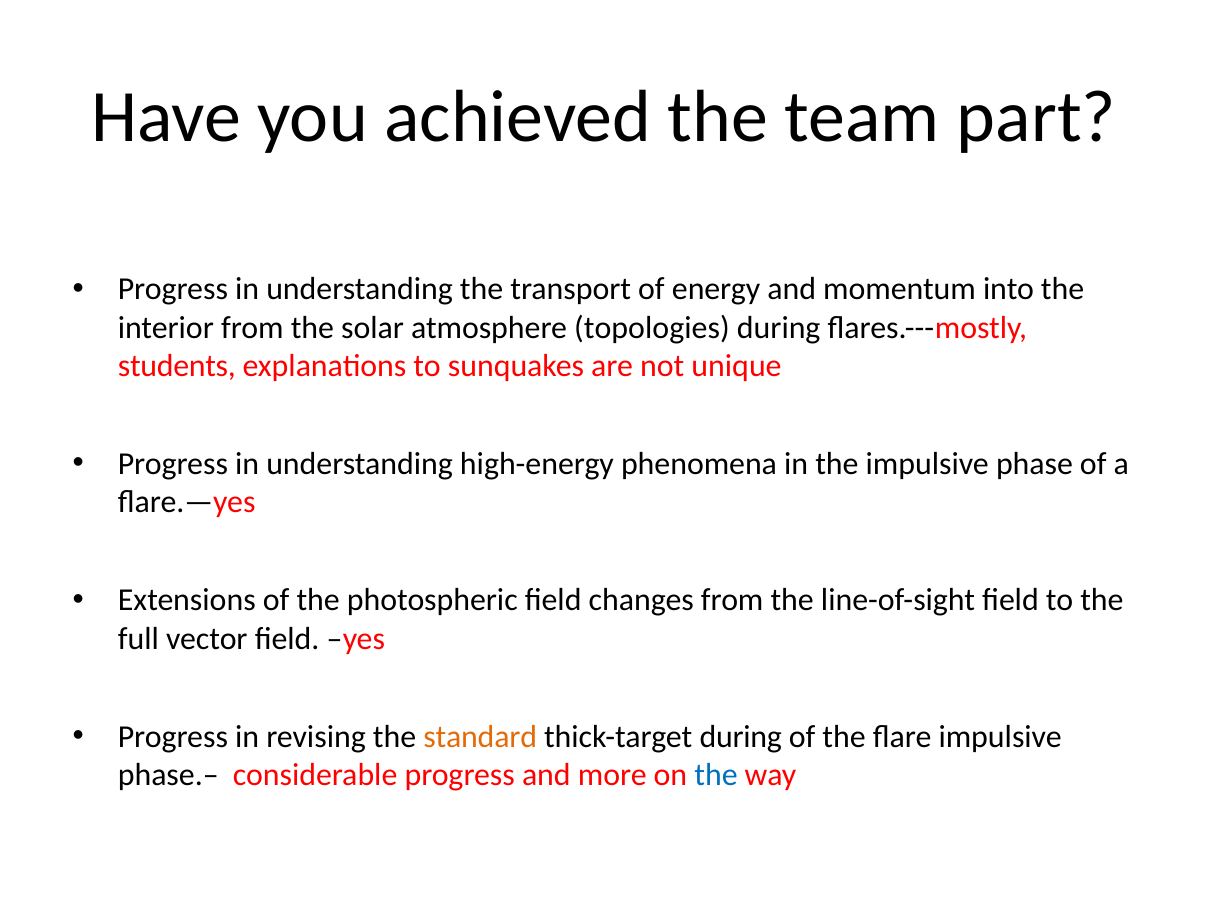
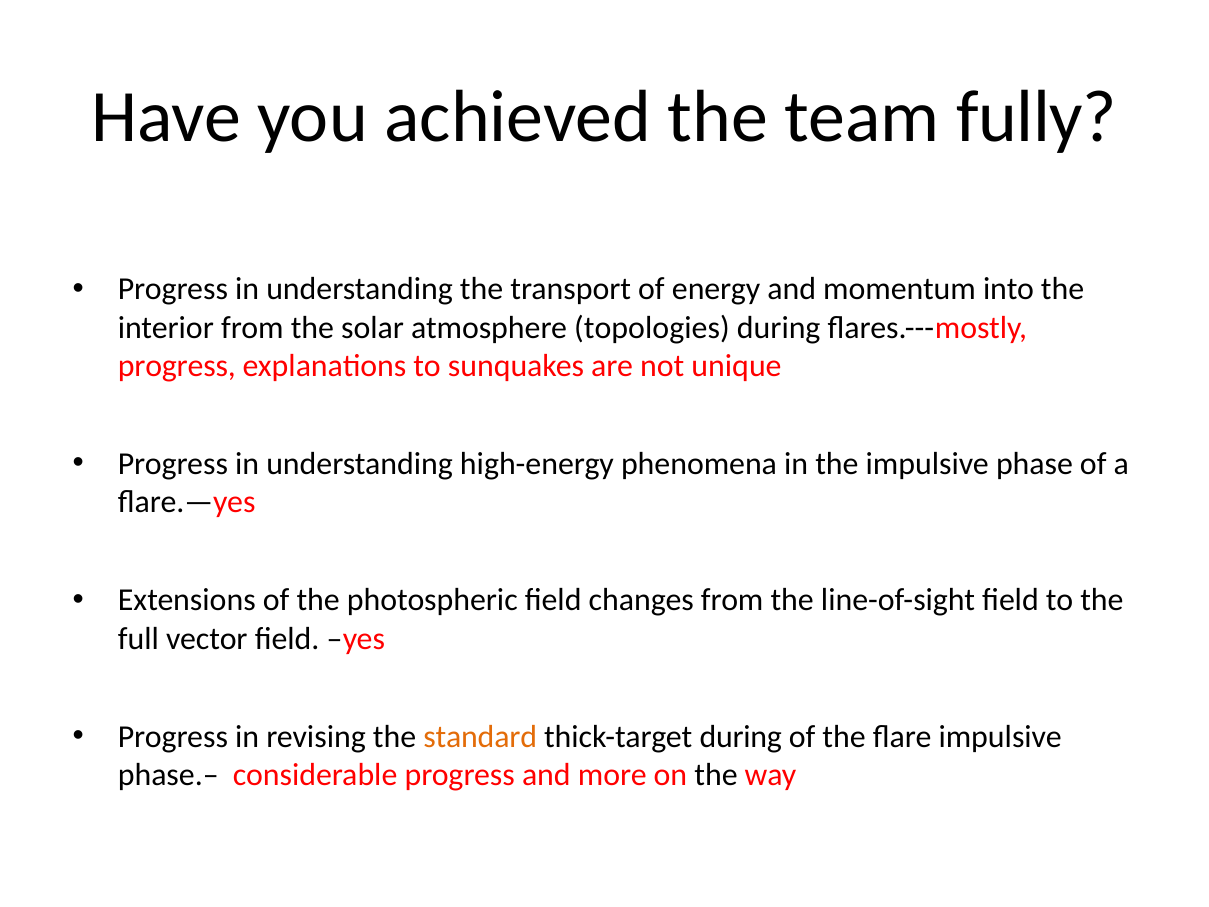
part: part -> fully (1037, 117)
students: students -> progress (177, 366)
the colour: blue -> black (716, 775)
